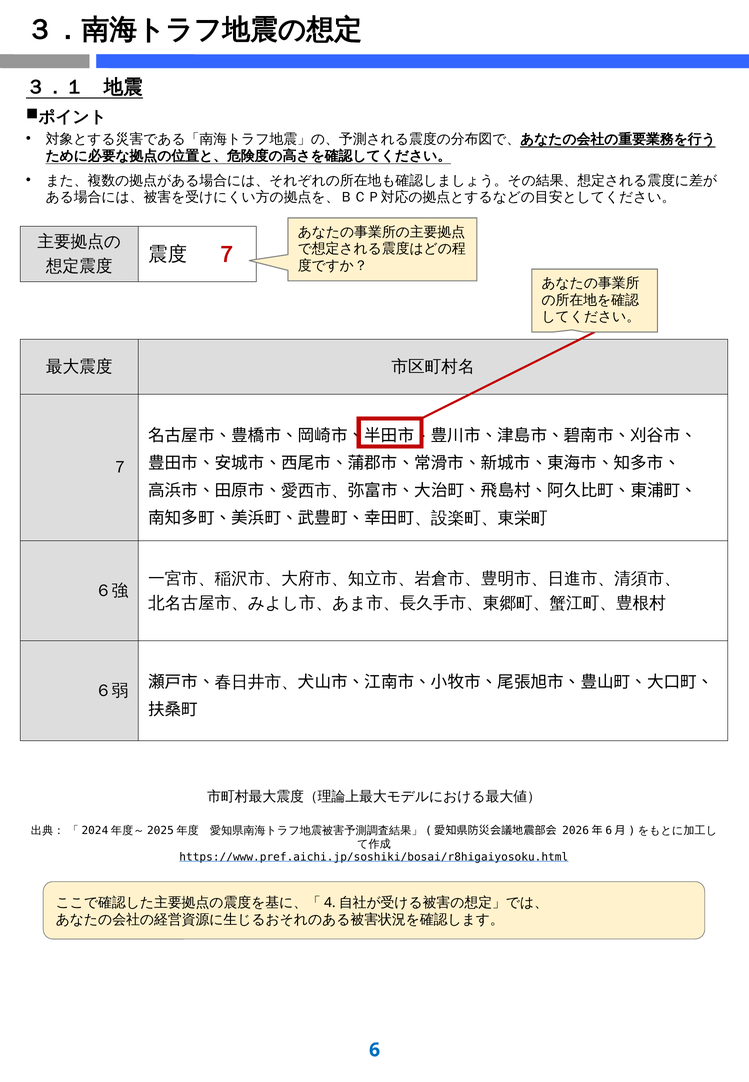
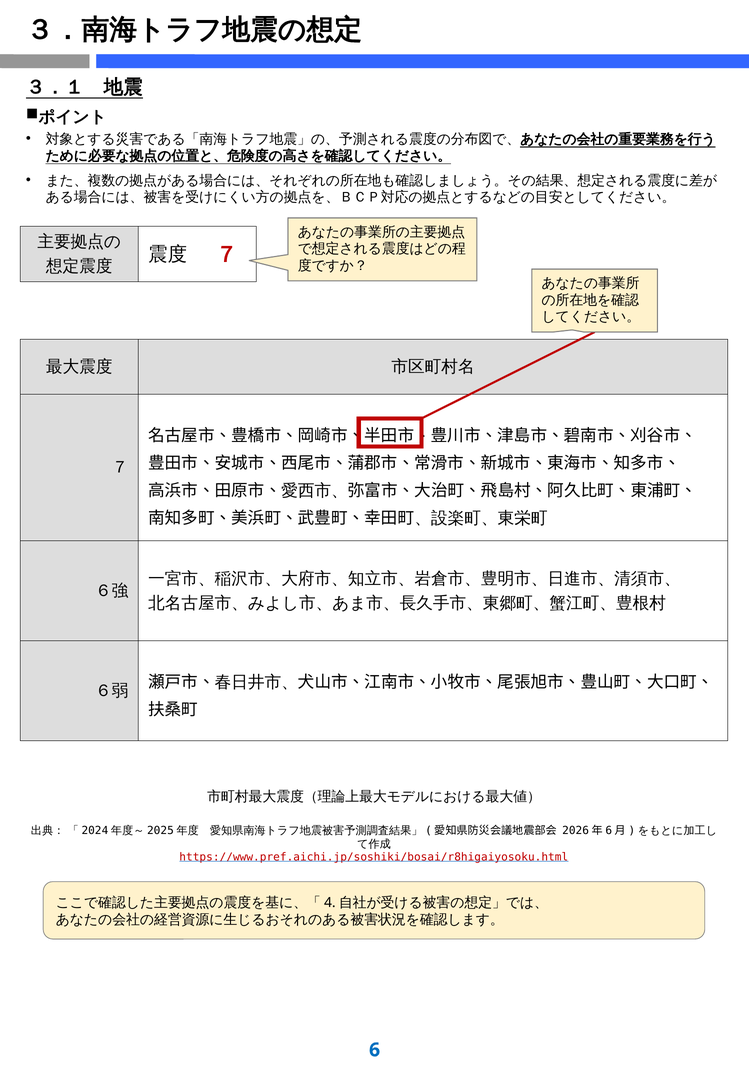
https://www.pref.aichi.jp/soshiki/bosai/r8higaiyosoku.html colour: black -> red (374, 857)
